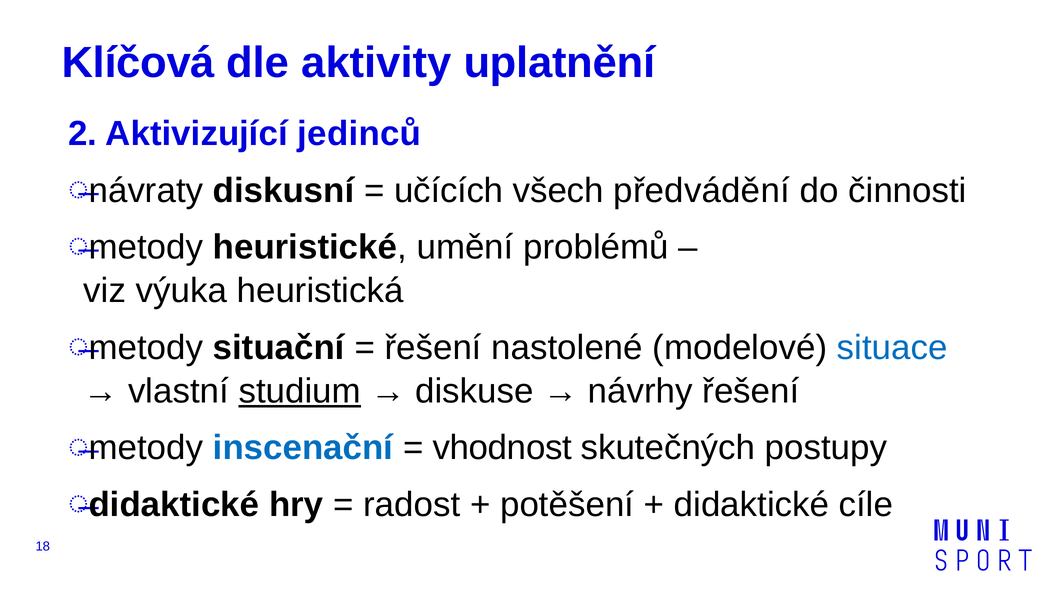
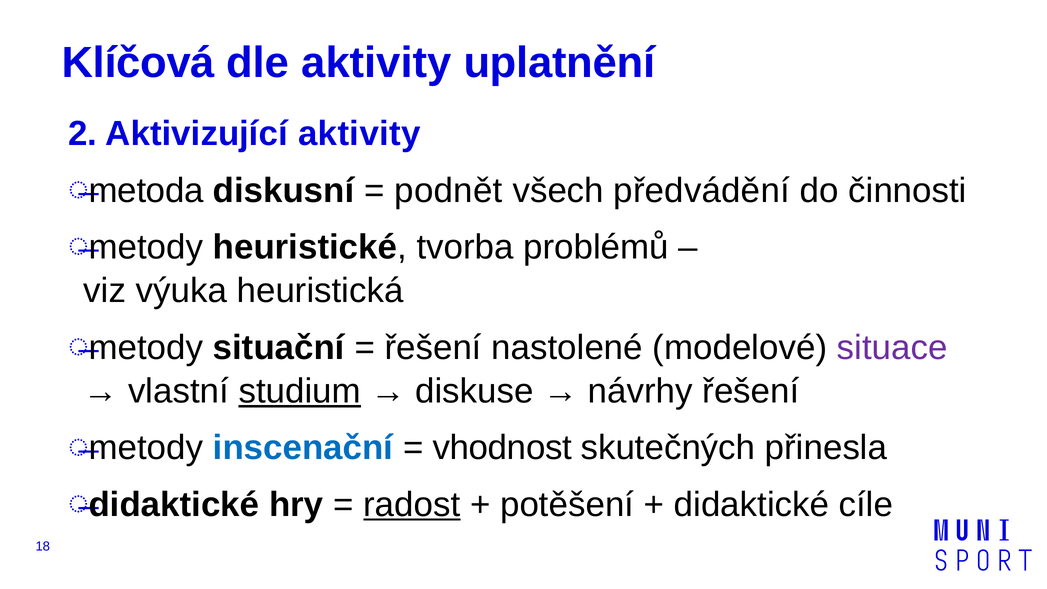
Aktivizující jedinců: jedinců -> aktivity (359, 134)
návraty: návraty -> metoda (146, 191)
učících: učících -> podnět (448, 191)
umění: umění -> tvorba (465, 247)
situace colour: blue -> purple (892, 348)
postupy: postupy -> přinesla (826, 448)
radost underline: none -> present (412, 505)
